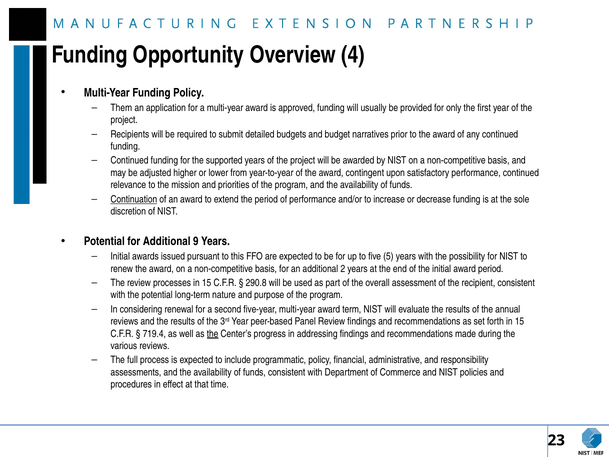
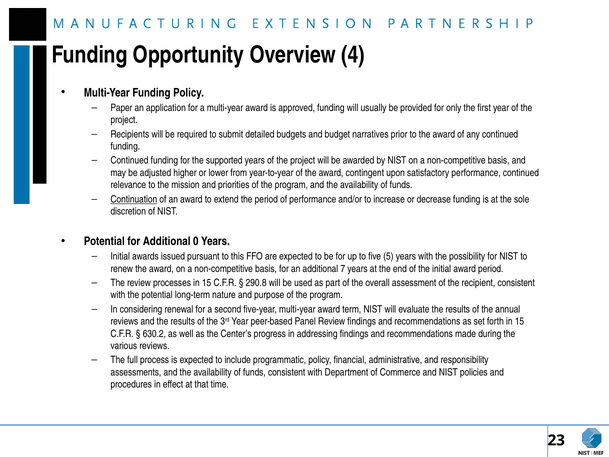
Them: Them -> Paper (121, 108)
9: 9 -> 0 (196, 241)
2: 2 -> 7 (343, 269)
719.4: 719.4 -> 630.2 (154, 333)
the underline: present -> none (213, 333)
